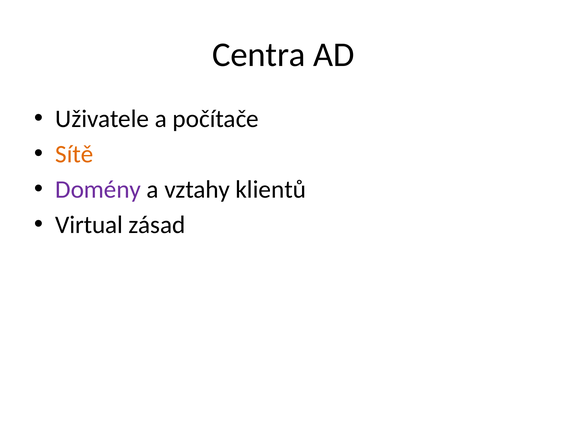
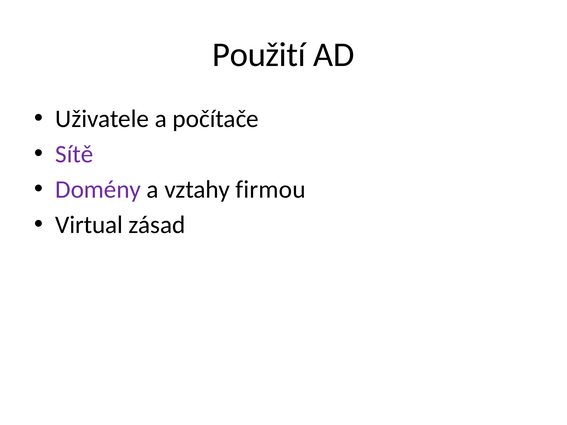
Centra: Centra -> Použití (259, 55)
Sítě colour: orange -> purple (74, 154)
klientů: klientů -> firmou (271, 190)
